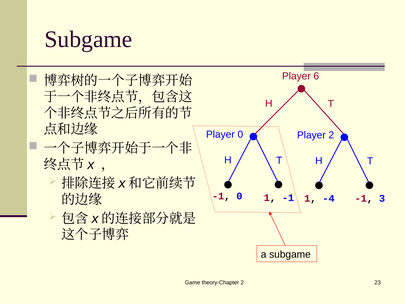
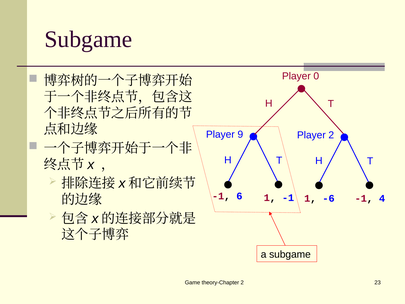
6: 6 -> 0 (316, 76)
Player 0: 0 -> 9 (240, 134)
-1 0: 0 -> 6 (239, 196)
-4: -4 -> -6 (329, 198)
3: 3 -> 4 (382, 198)
